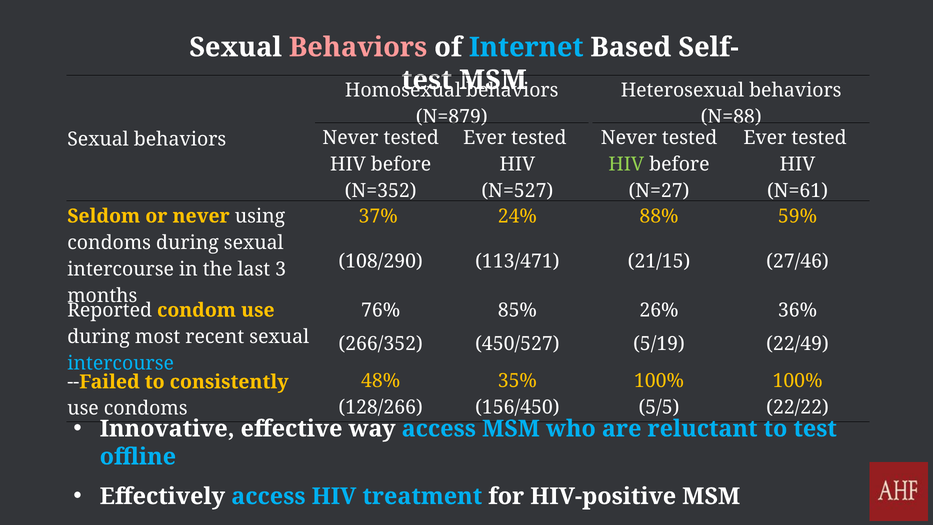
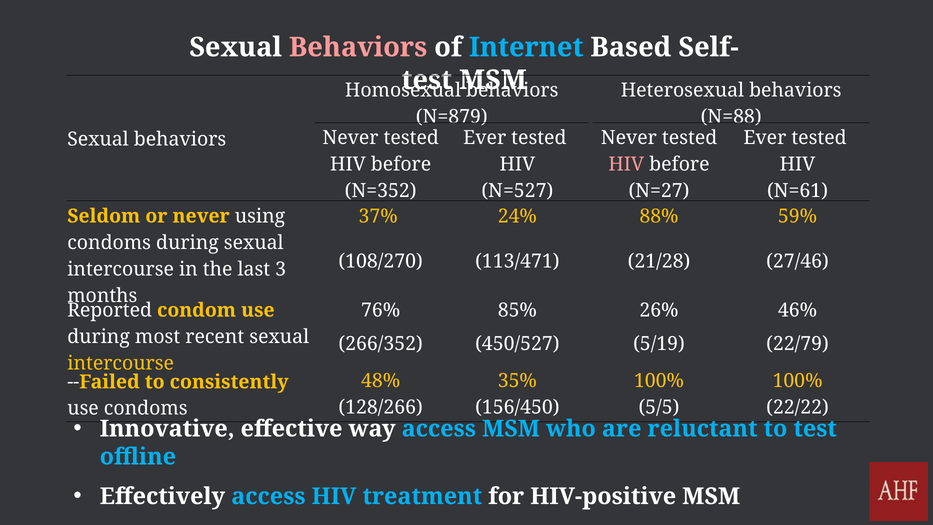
HIV colour: light green -> pink (626, 164)
108/290: 108/290 -> 108/270 (381, 261)
21/15: 21/15 -> 21/28 (659, 261)
36%: 36% -> 46% (798, 310)
22/49: 22/49 -> 22/79 (798, 344)
intercourse colour: light blue -> yellow (121, 363)
